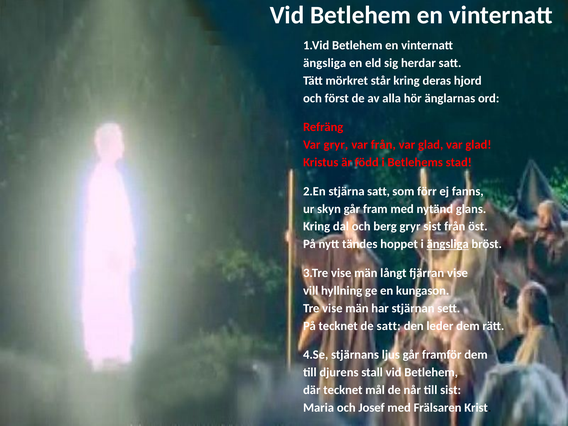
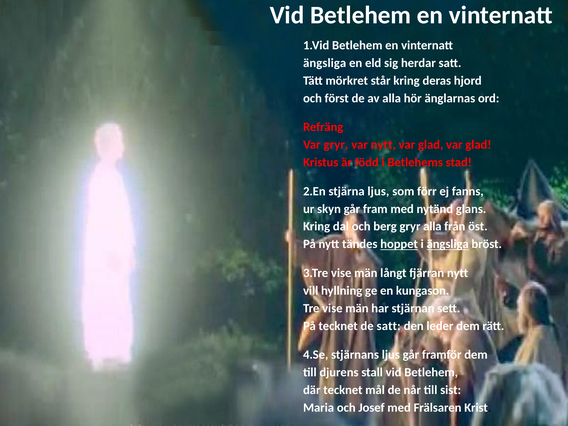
var från: från -> nytt (383, 145)
stjärna satt: satt -> ljus (378, 191)
gryr sist: sist -> alla (432, 227)
hoppet underline: none -> present (399, 244)
fjärran vise: vise -> nytt (458, 273)
